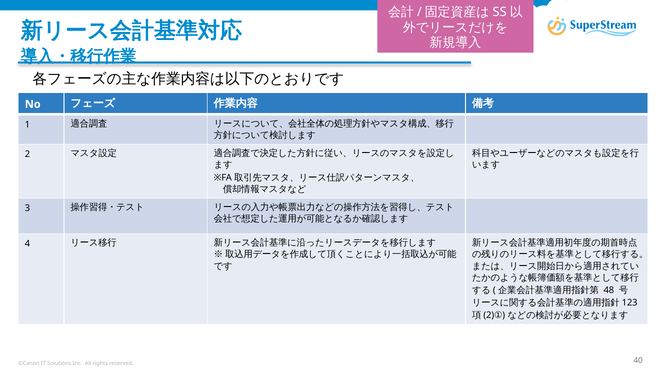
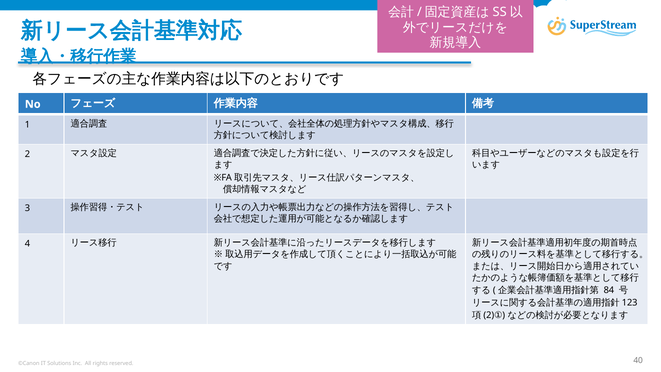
48: 48 -> 84 (609, 290)
